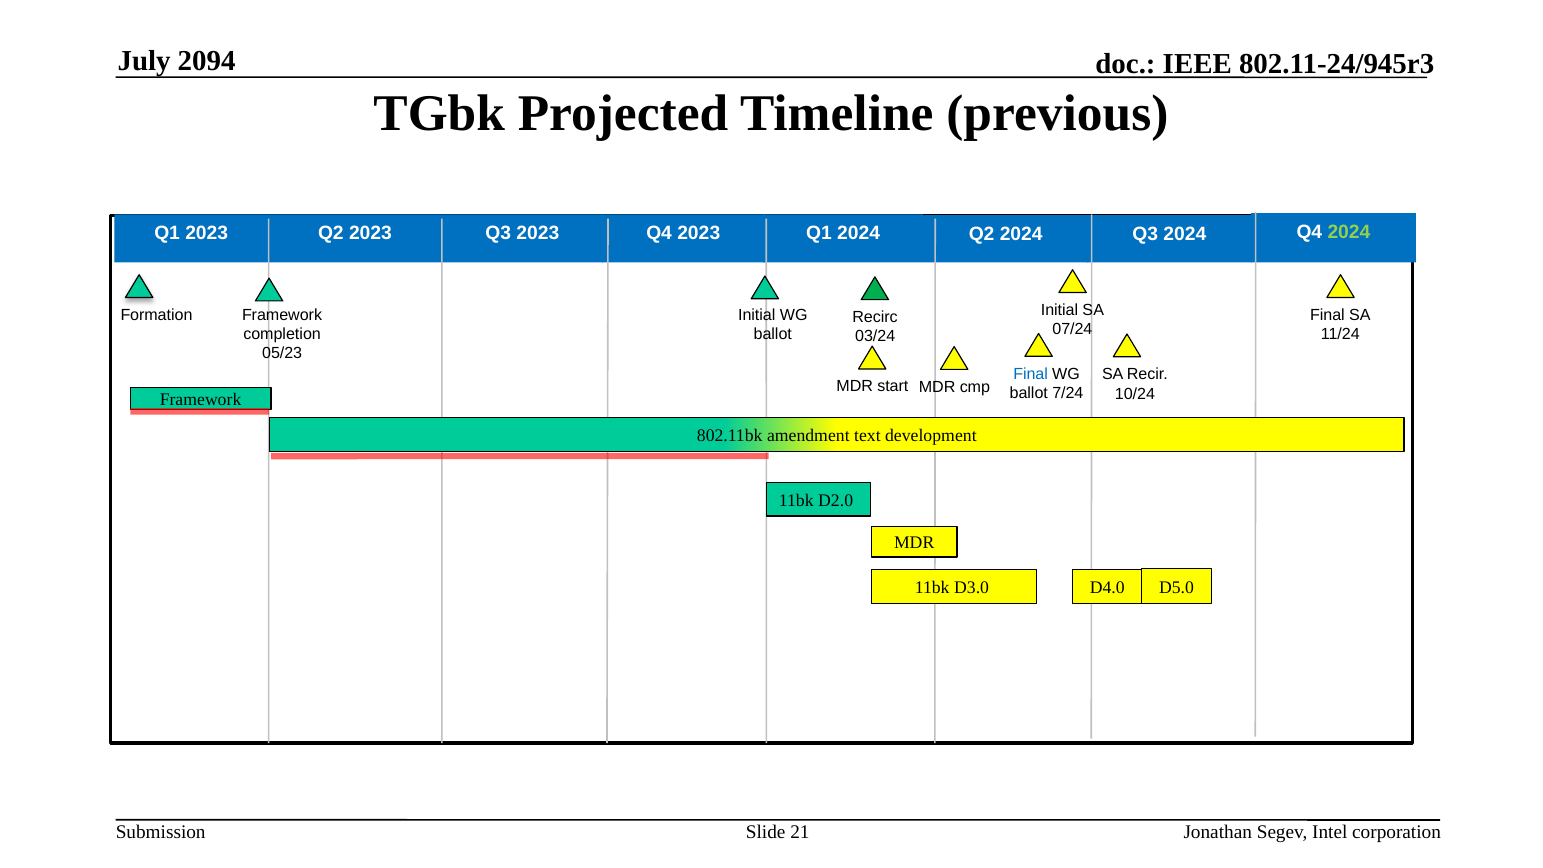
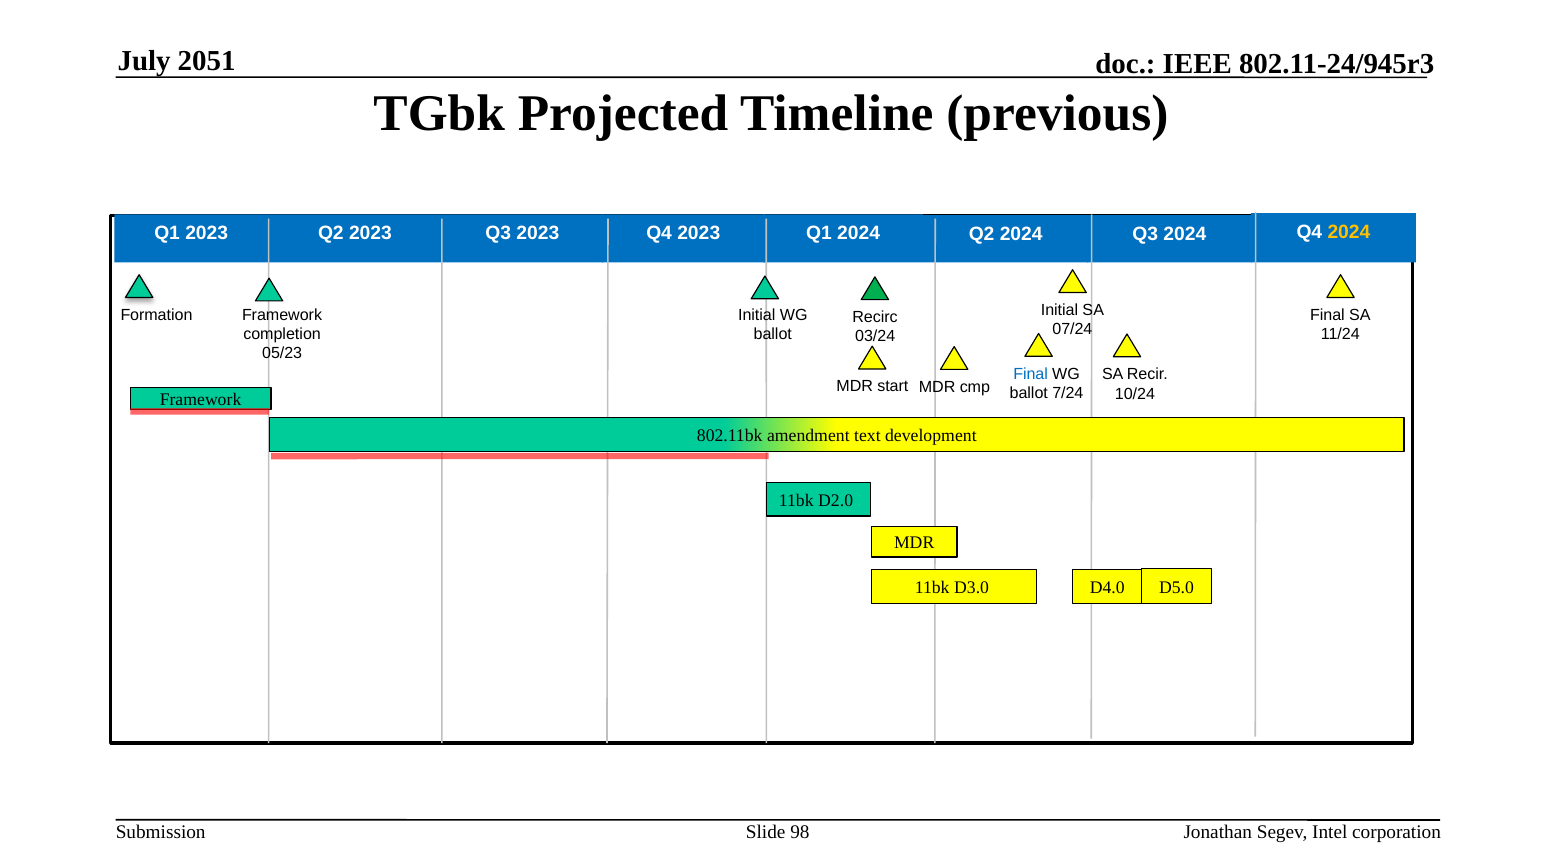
2094: 2094 -> 2051 (207, 61)
2024 colour: light green -> yellow (1349, 232)
21: 21 -> 98 (800, 832)
